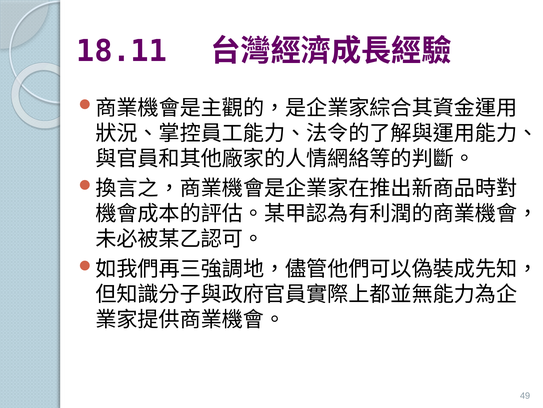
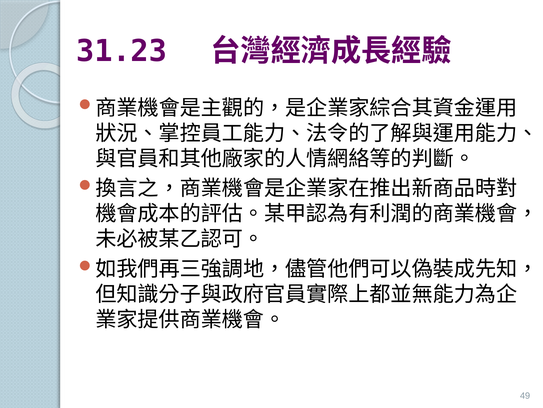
18.11: 18.11 -> 31.23 (122, 51)
